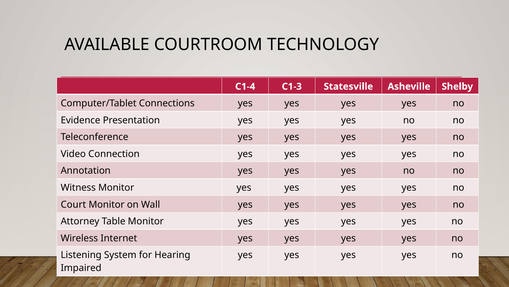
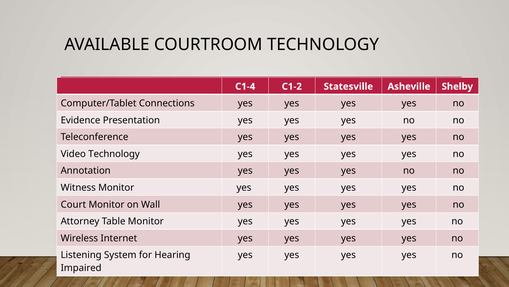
C1-3: C1-3 -> C1-2 (292, 86)
Video Connection: Connection -> Technology (114, 154)
